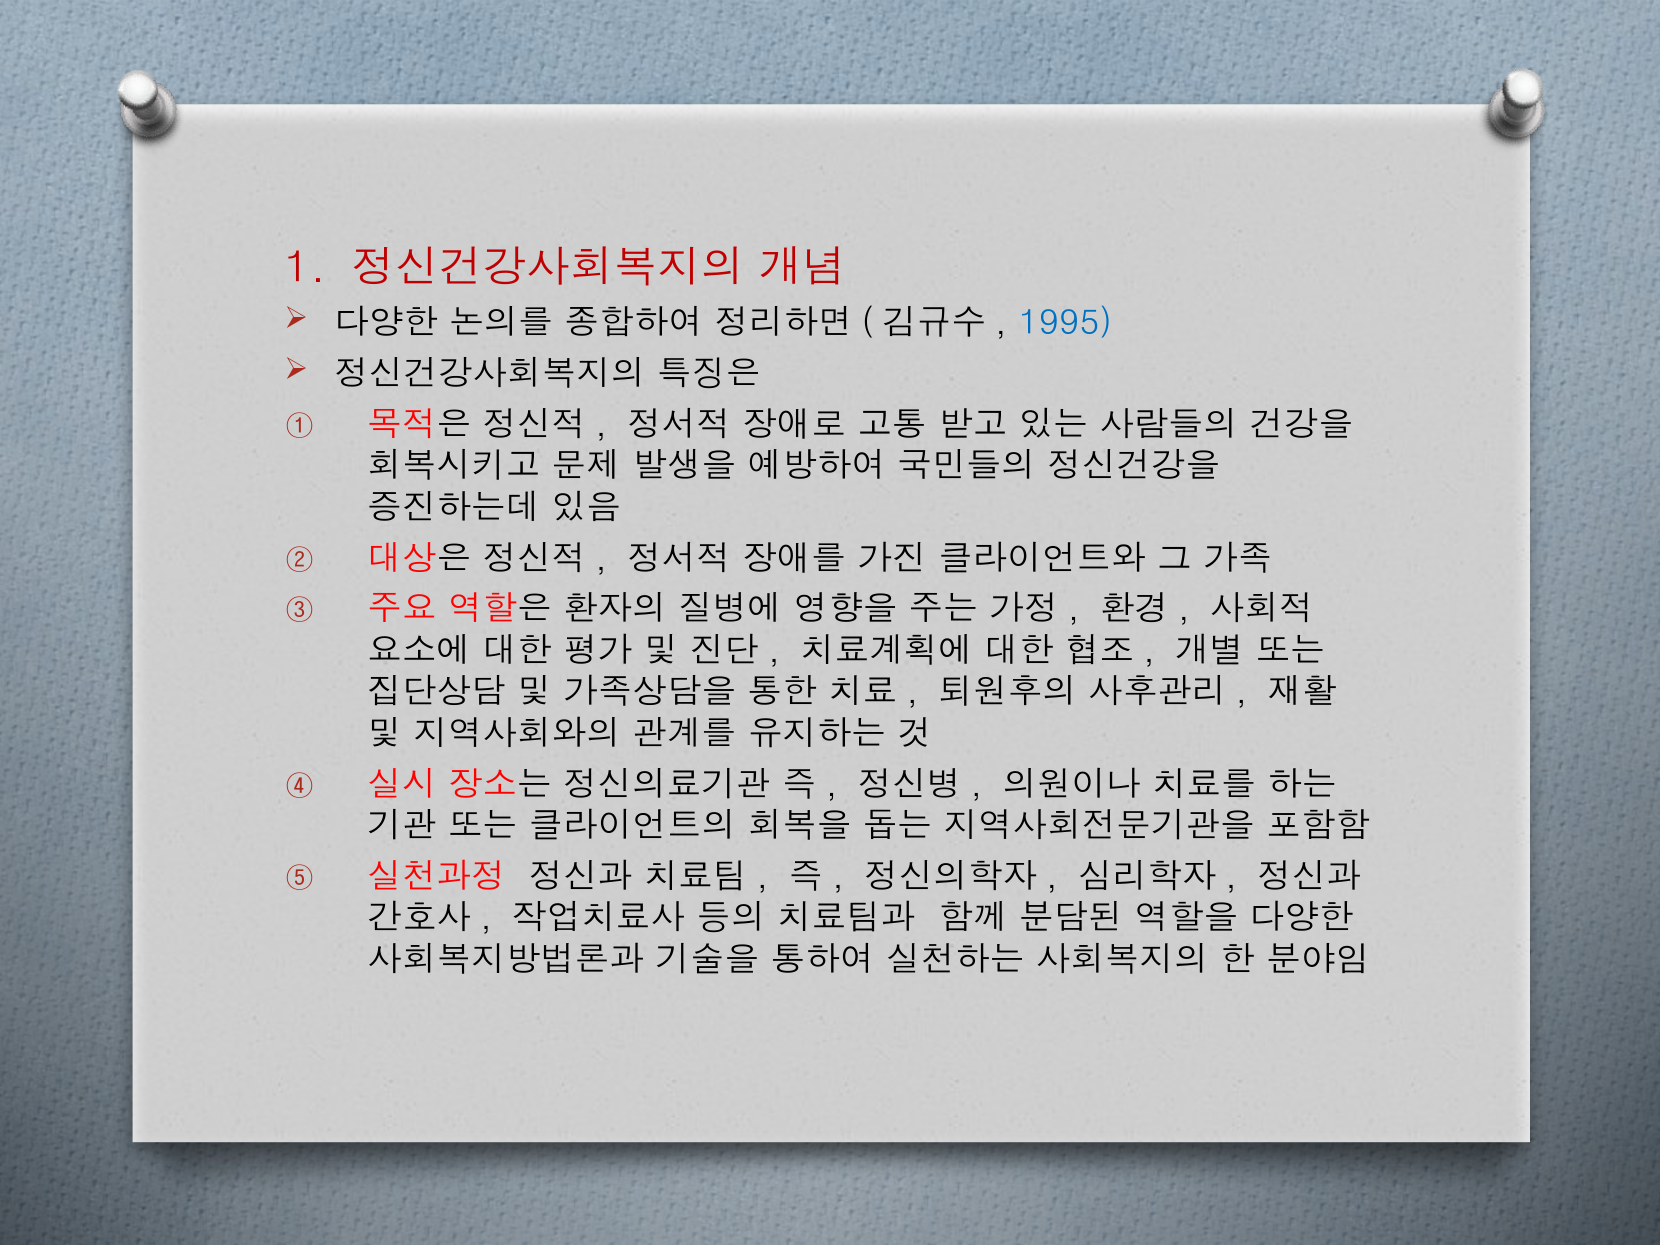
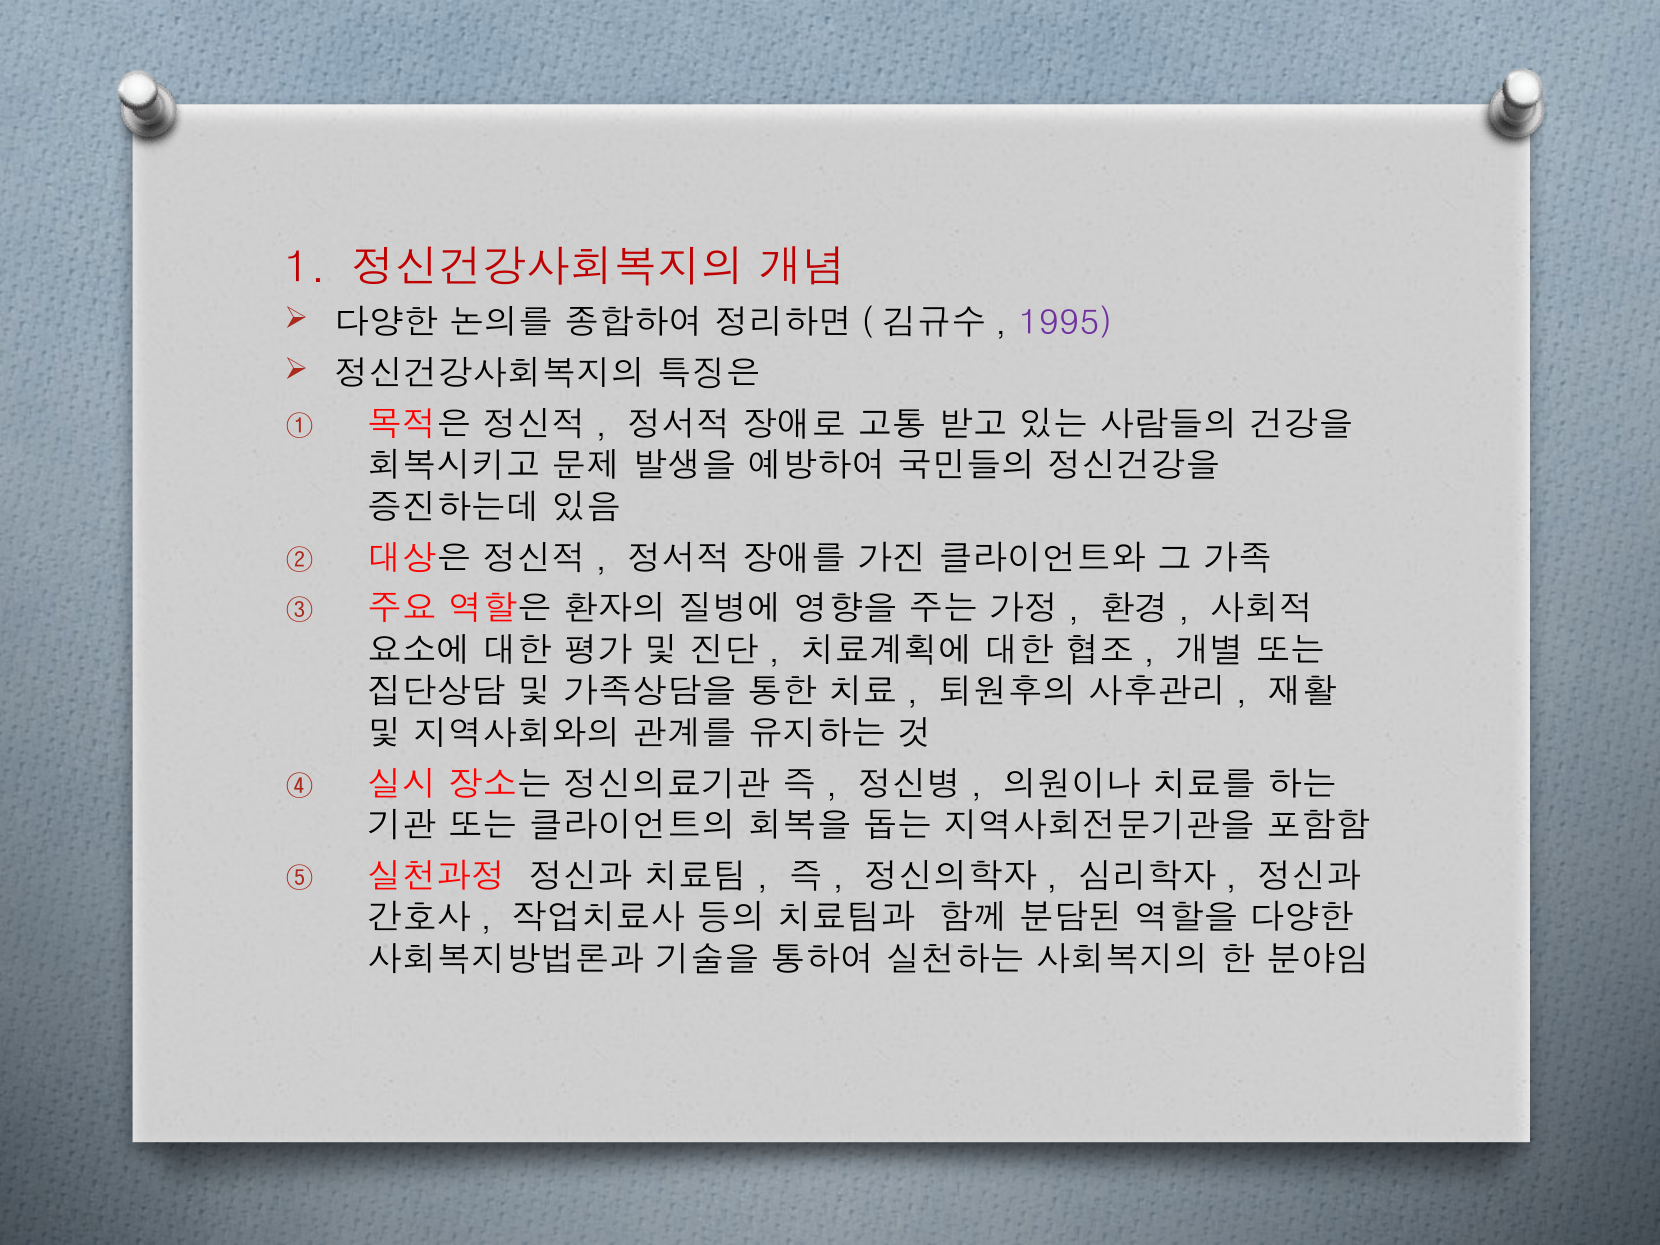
1995 colour: blue -> purple (1066, 324)
